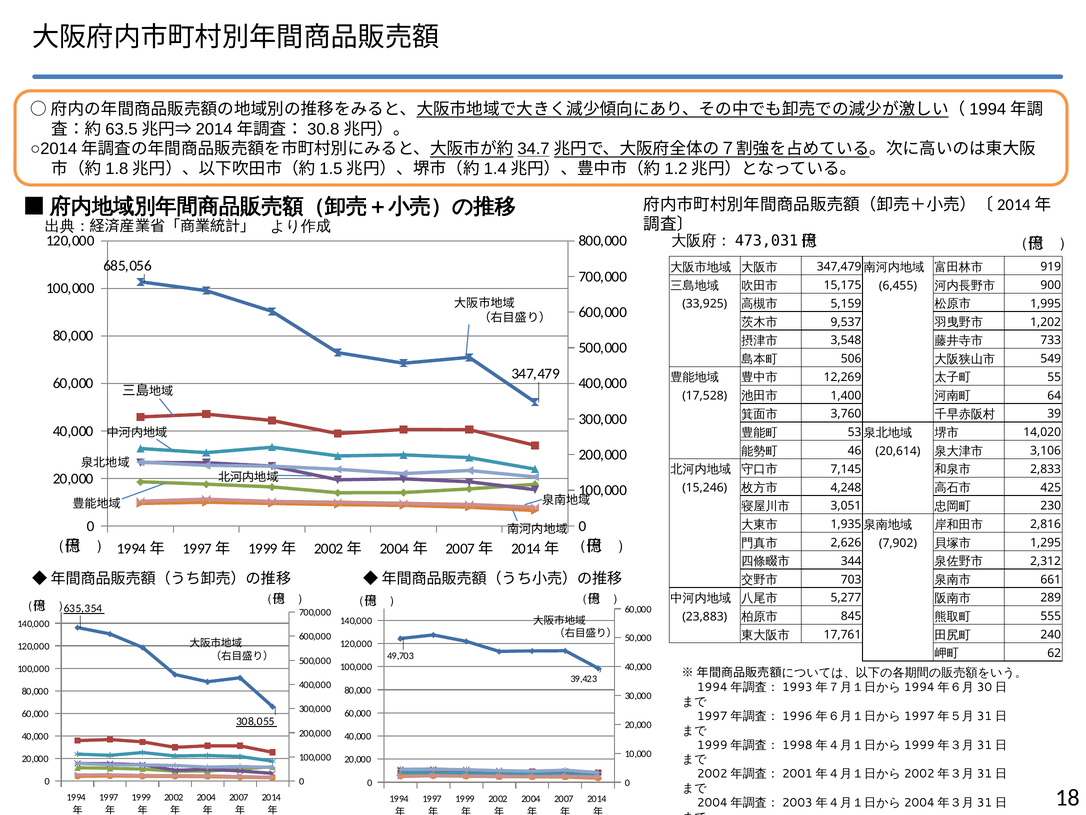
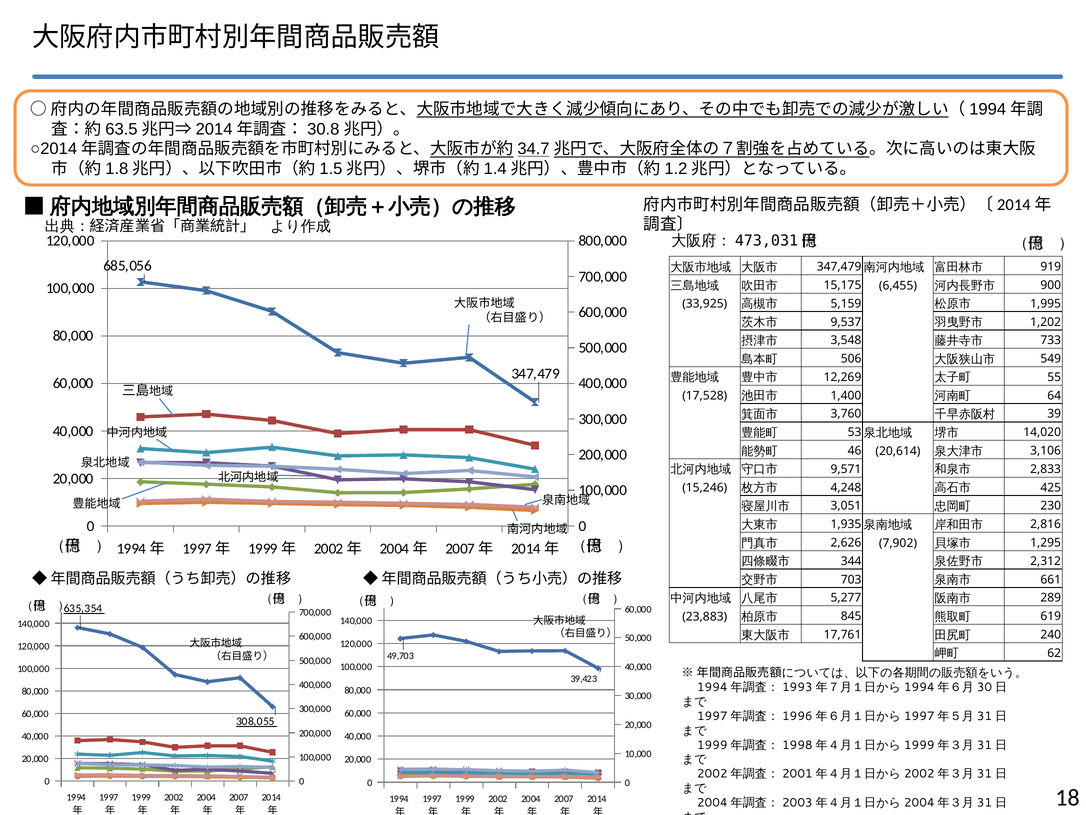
7,145: 7,145 -> 9,571 (846, 469)
555: 555 -> 619 (1051, 616)
